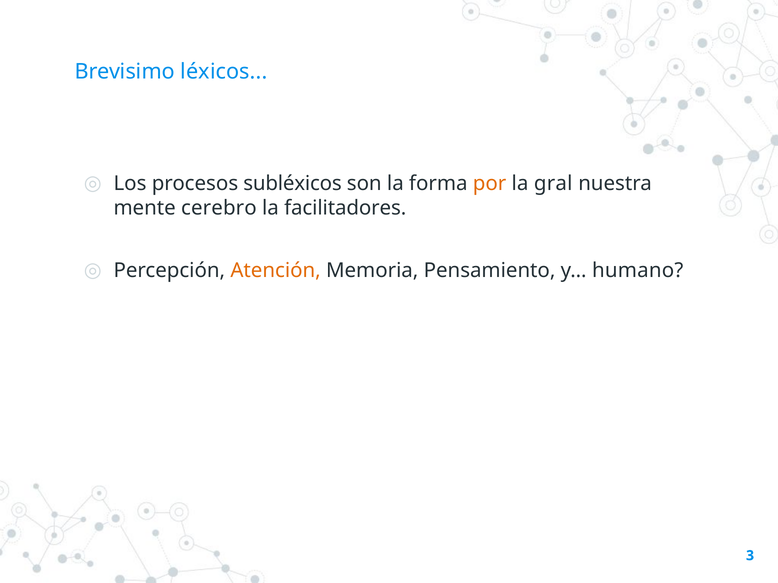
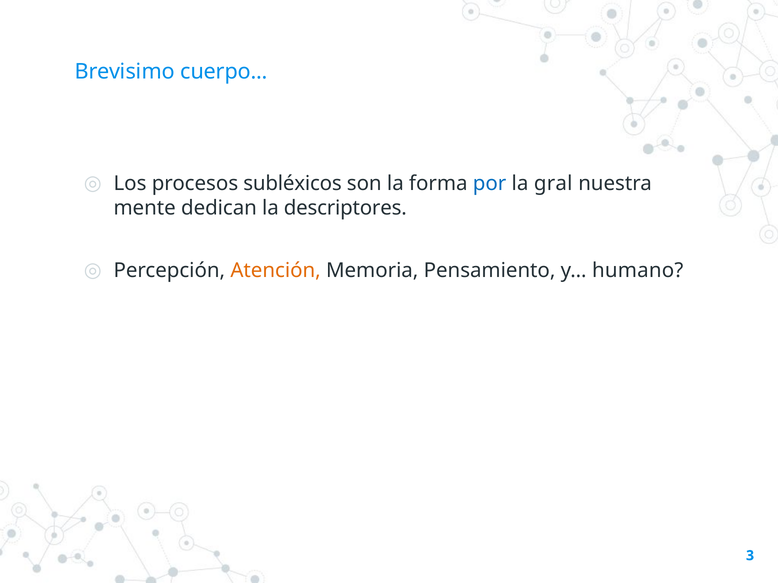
léxicos: léxicos -> cuerpo (224, 72)
por colour: orange -> blue (490, 184)
cerebro: cerebro -> dedican (219, 208)
facilitadores: facilitadores -> descriptores (345, 208)
